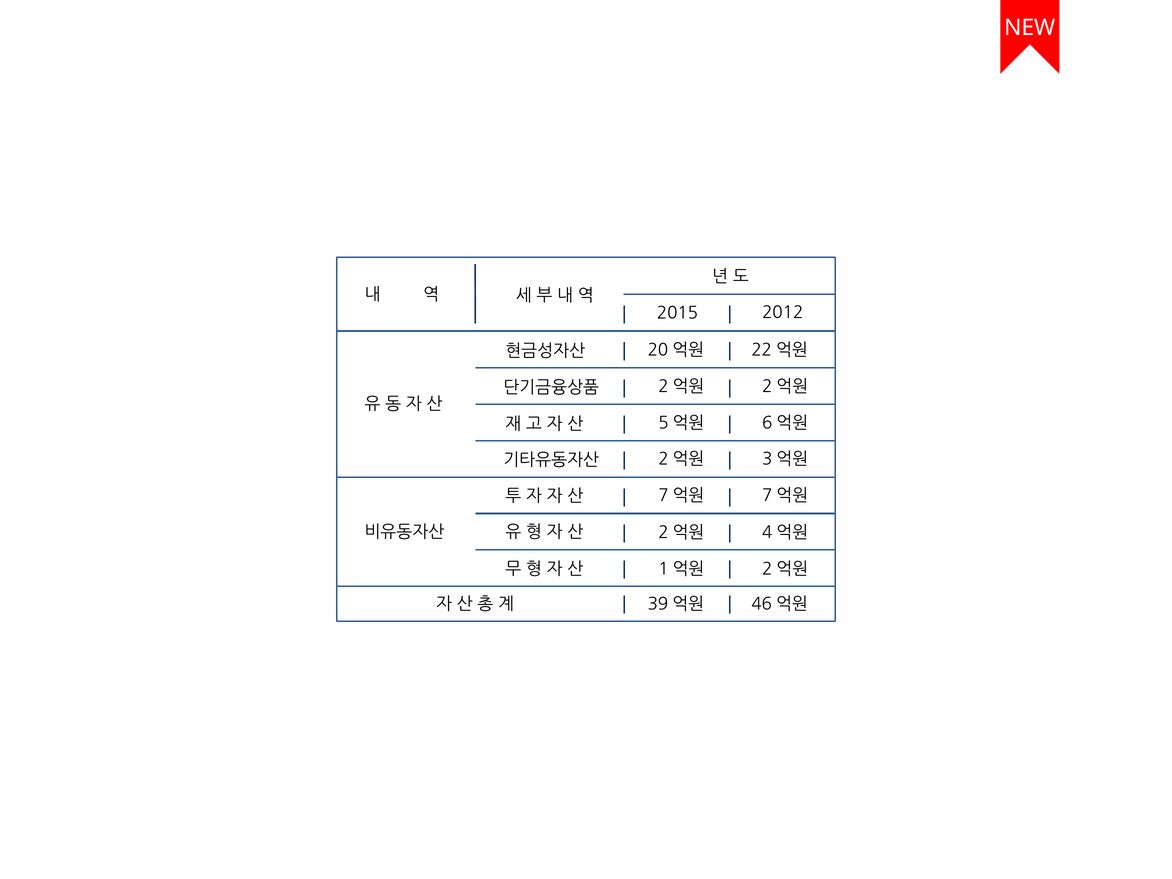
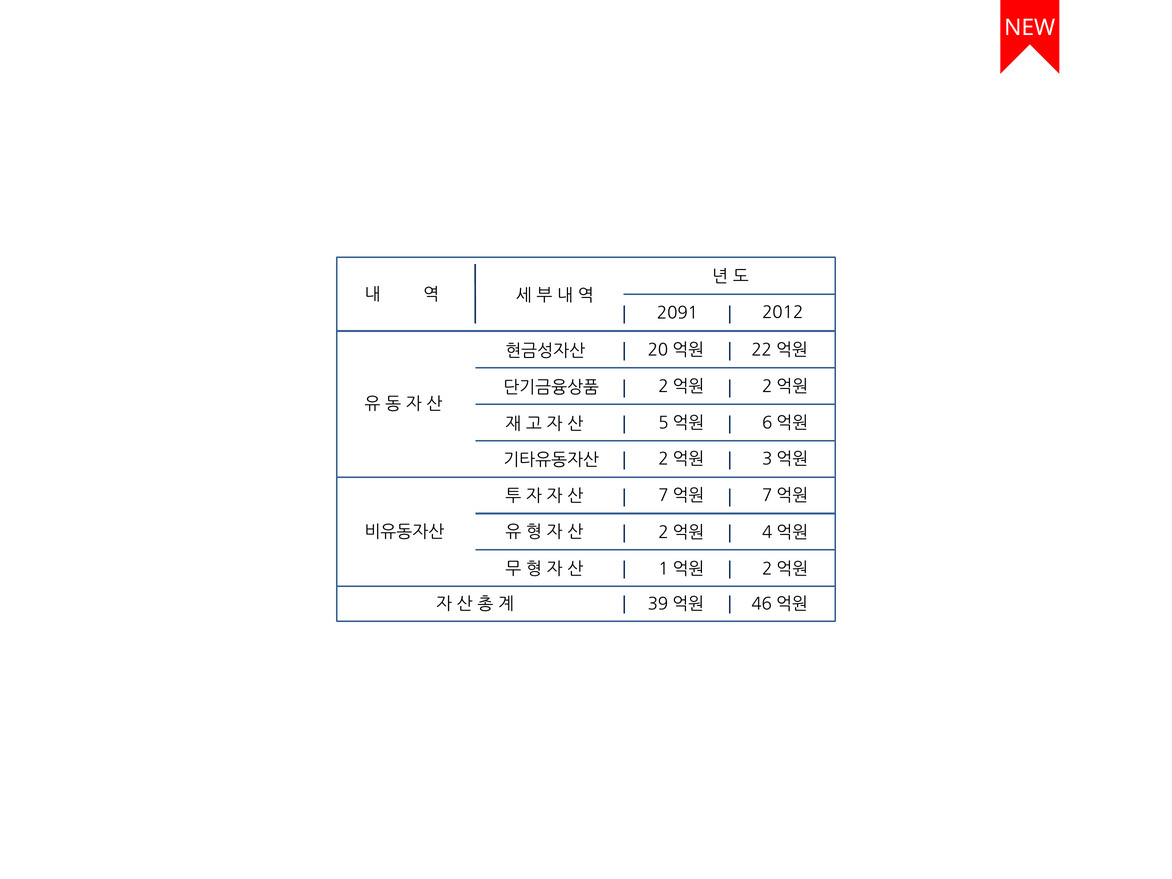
2015: 2015 -> 2091 (677, 313)
